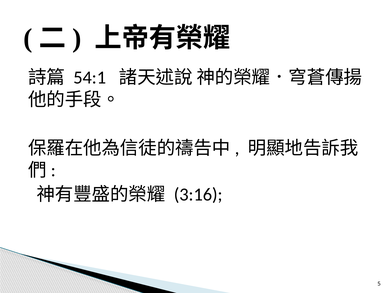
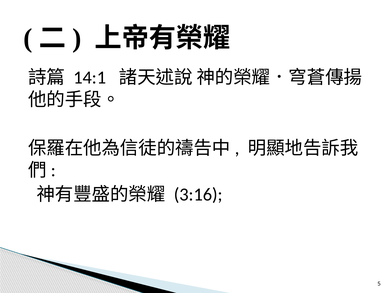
54:1: 54:1 -> 14:1 (90, 77)
